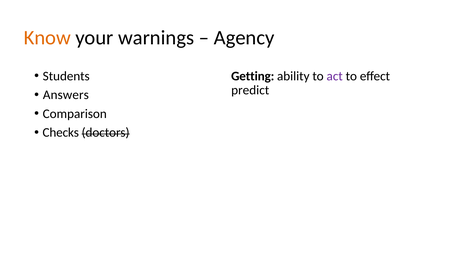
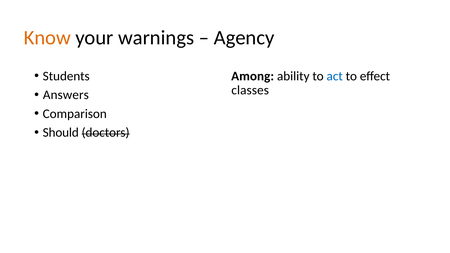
Getting: Getting -> Among (253, 76)
act colour: purple -> blue (335, 76)
predict: predict -> classes (250, 90)
Checks: Checks -> Should (61, 133)
